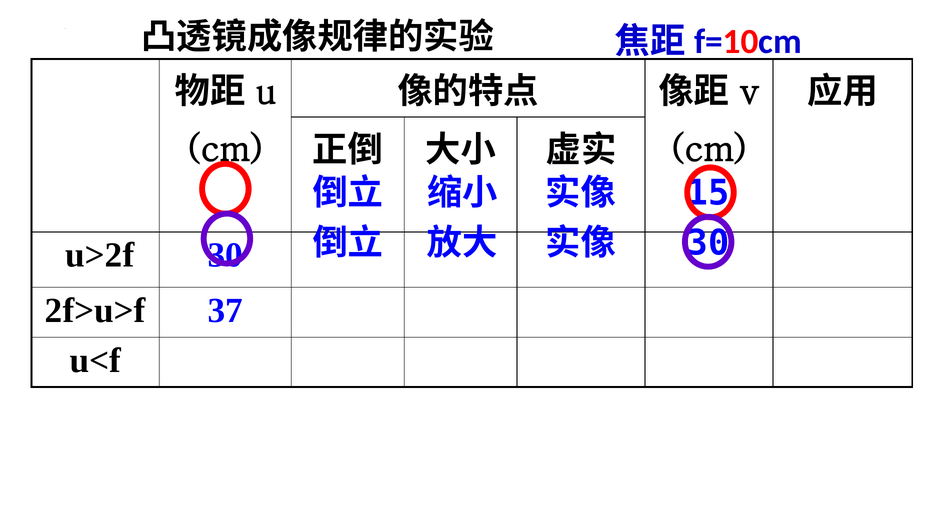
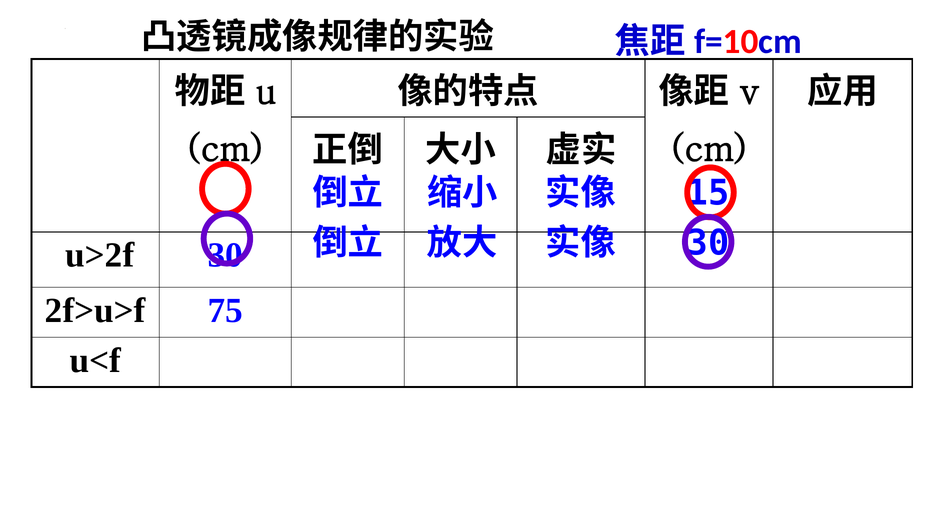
37: 37 -> 75 (225, 311)
